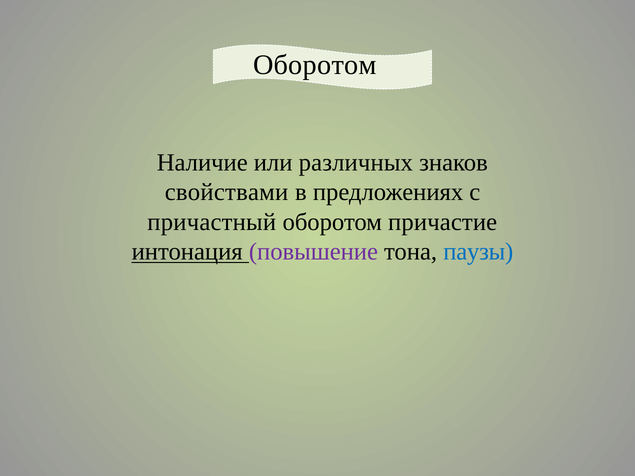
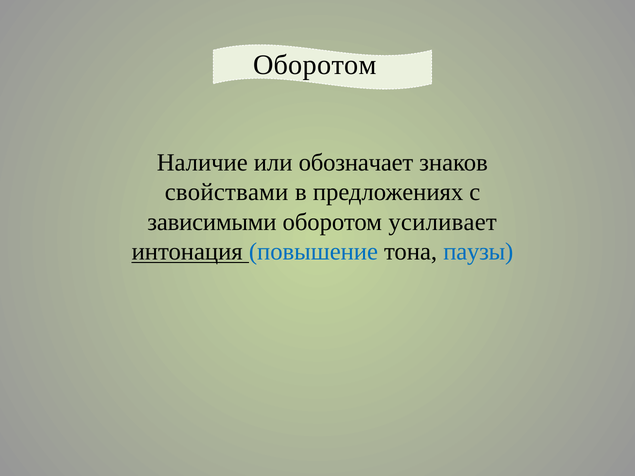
различных: различных -> обозначает (356, 163)
причастный: причастный -> зависимыми (212, 222)
причастие: причастие -> усиливает (443, 222)
повышение colour: purple -> blue (313, 252)
